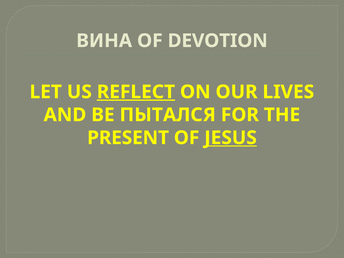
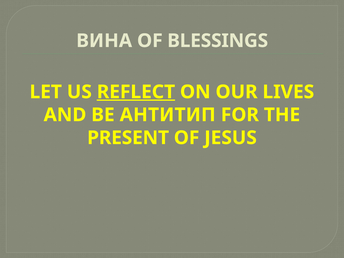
DEVOTION: DEVOTION -> BLESSINGS (218, 41)
ПЫТАЛСЯ: ПЫТАЛСЯ -> АНТИТИП (168, 115)
JESUS underline: present -> none (231, 138)
